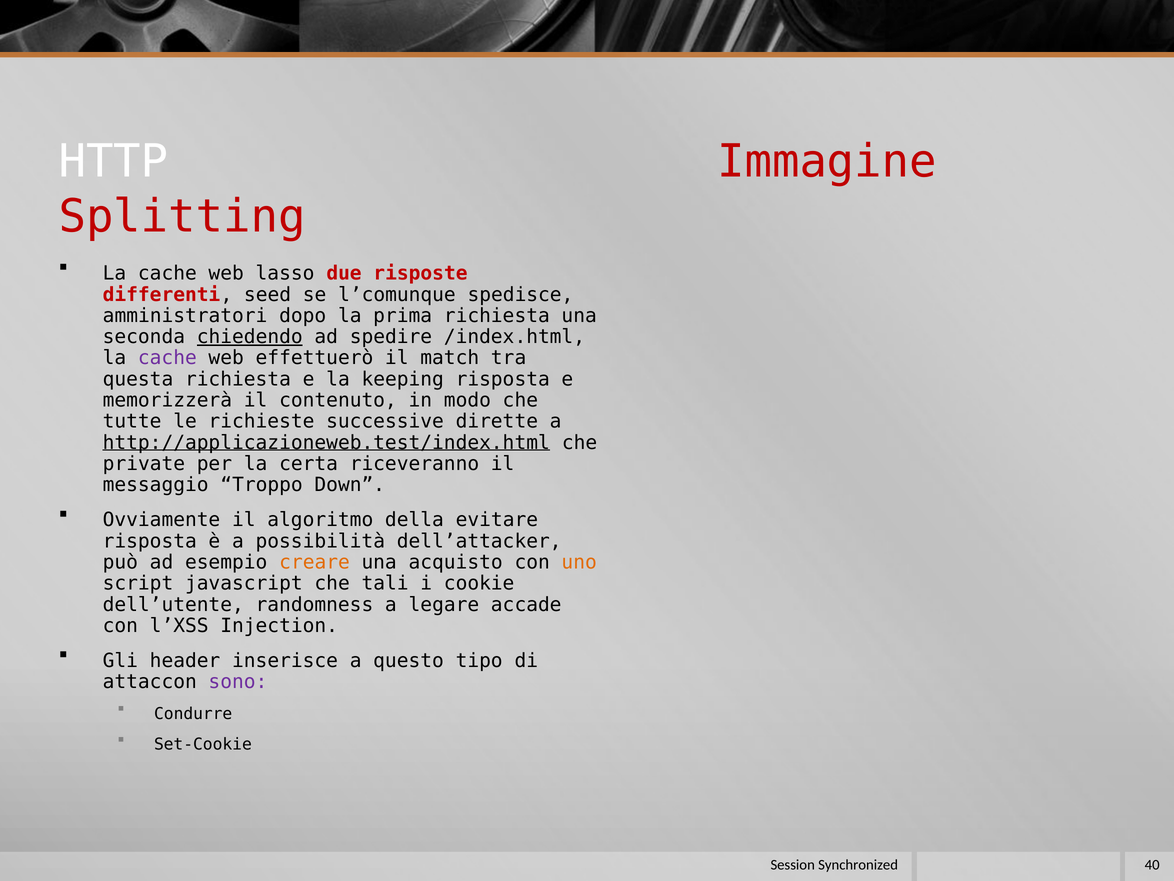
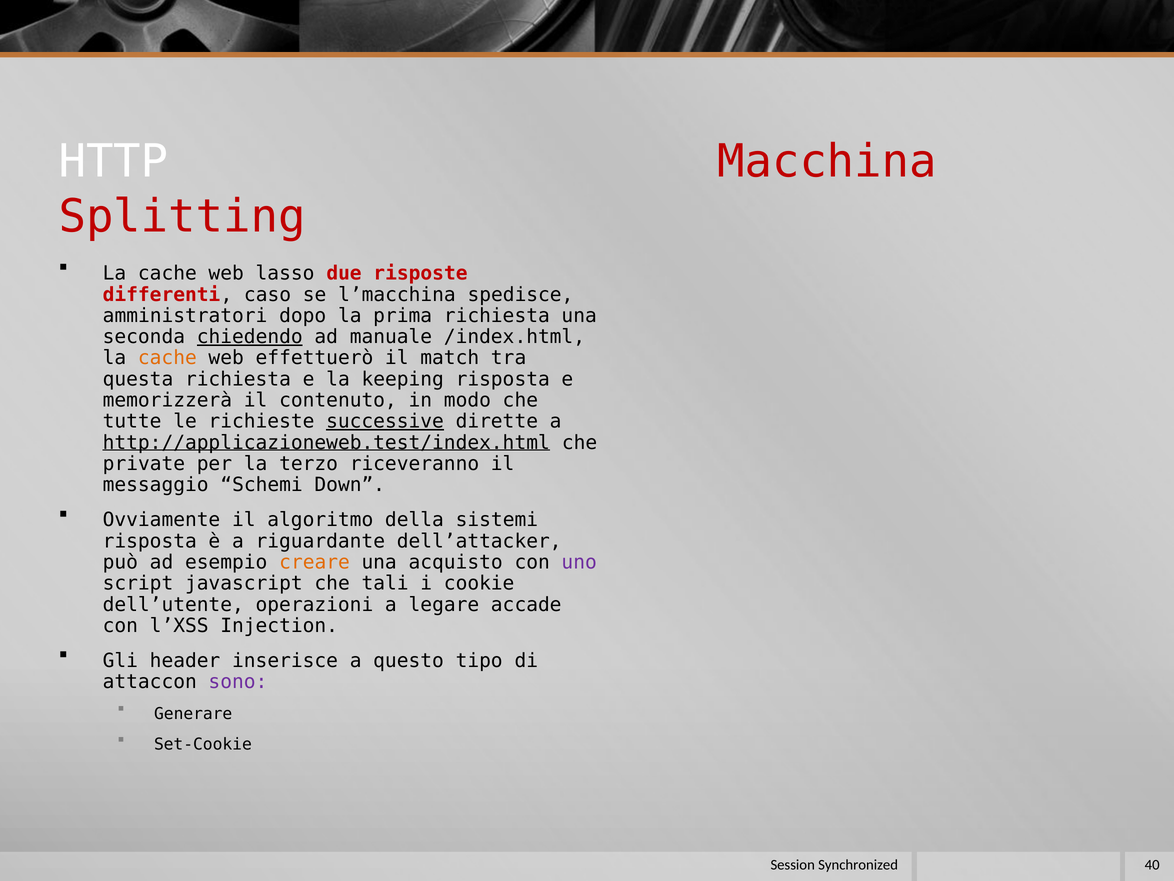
Immagine: Immagine -> Macchina (827, 162)
seed: seed -> caso (268, 294)
l’comunque: l’comunque -> l’macchina (397, 294)
spedire: spedire -> manuale (391, 337)
cache colour: purple -> orange (167, 358)
successive underline: none -> present (385, 421)
certa: certa -> terzo (309, 463)
Troppo: Troppo -> Schemi (262, 485)
evitare: evitare -> sistemi (497, 520)
possibilità: possibilità -> riguardante (320, 541)
uno colour: orange -> purple (579, 562)
randomness: randomness -> operazioni (314, 604)
Condurre: Condurre -> Generare (193, 713)
